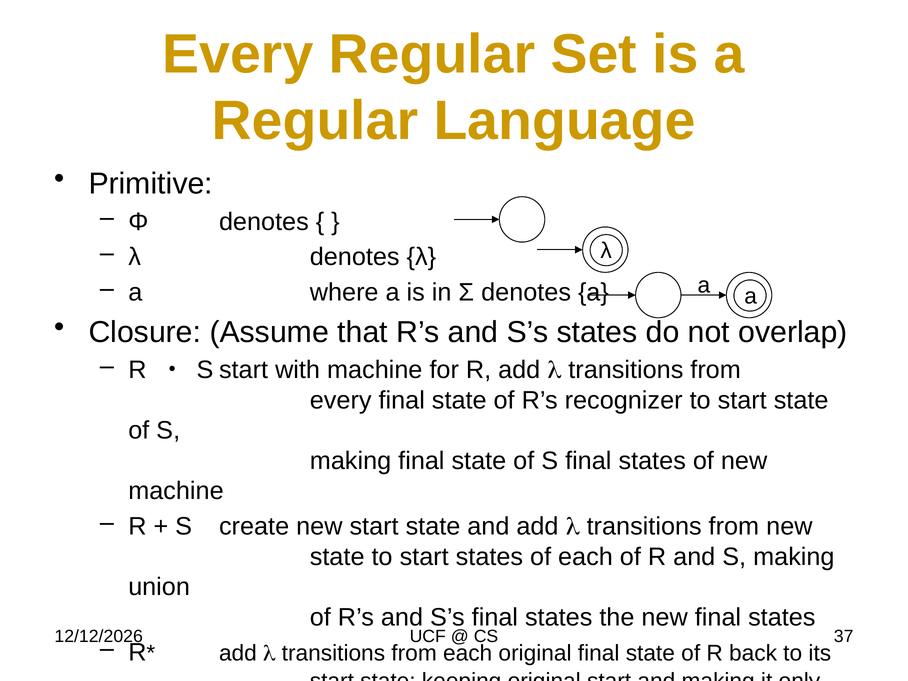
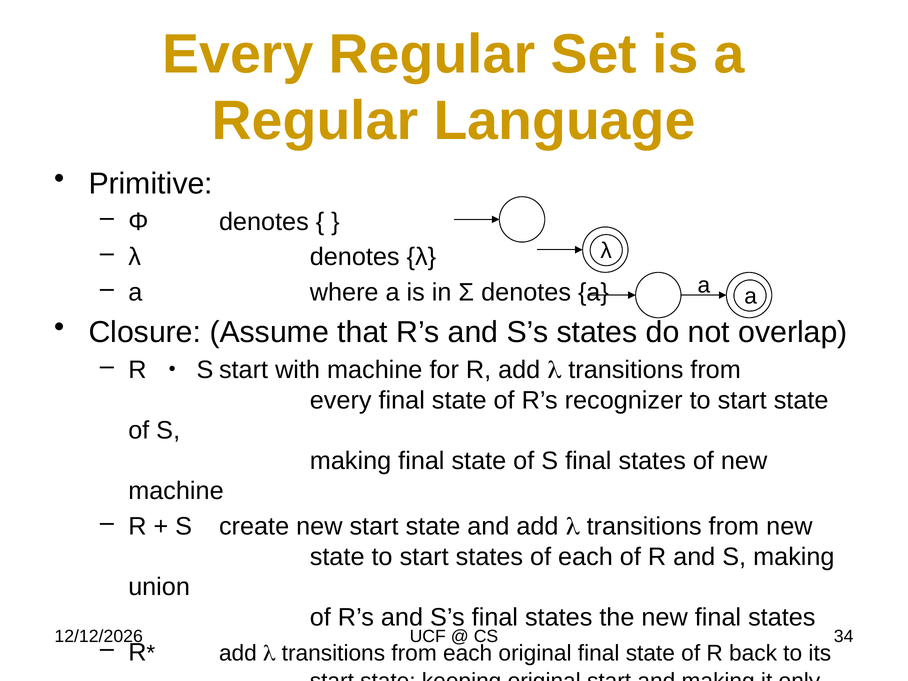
37: 37 -> 34 (844, 637)
